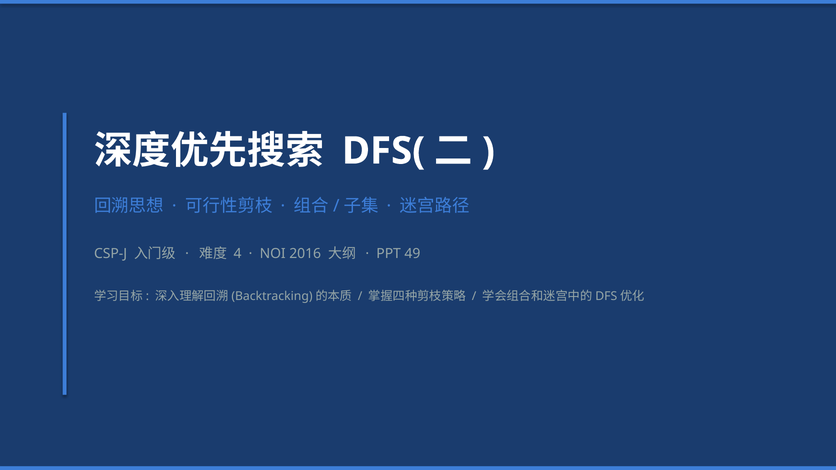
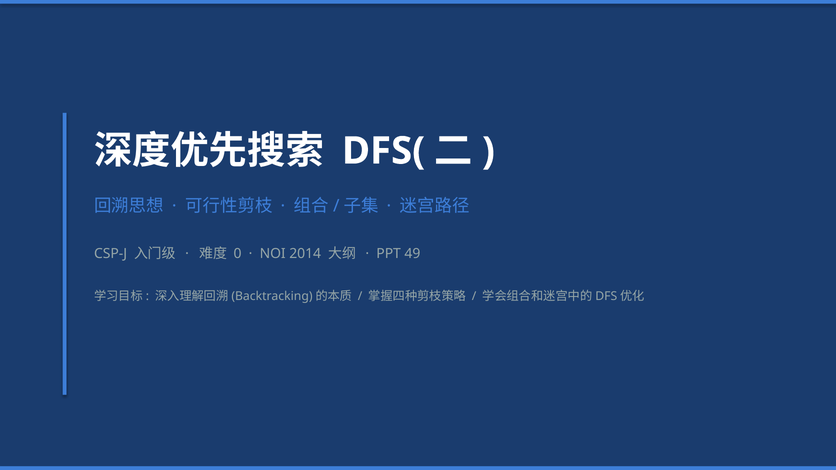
4: 4 -> 0 (238, 254)
2016: 2016 -> 2014 (305, 254)
